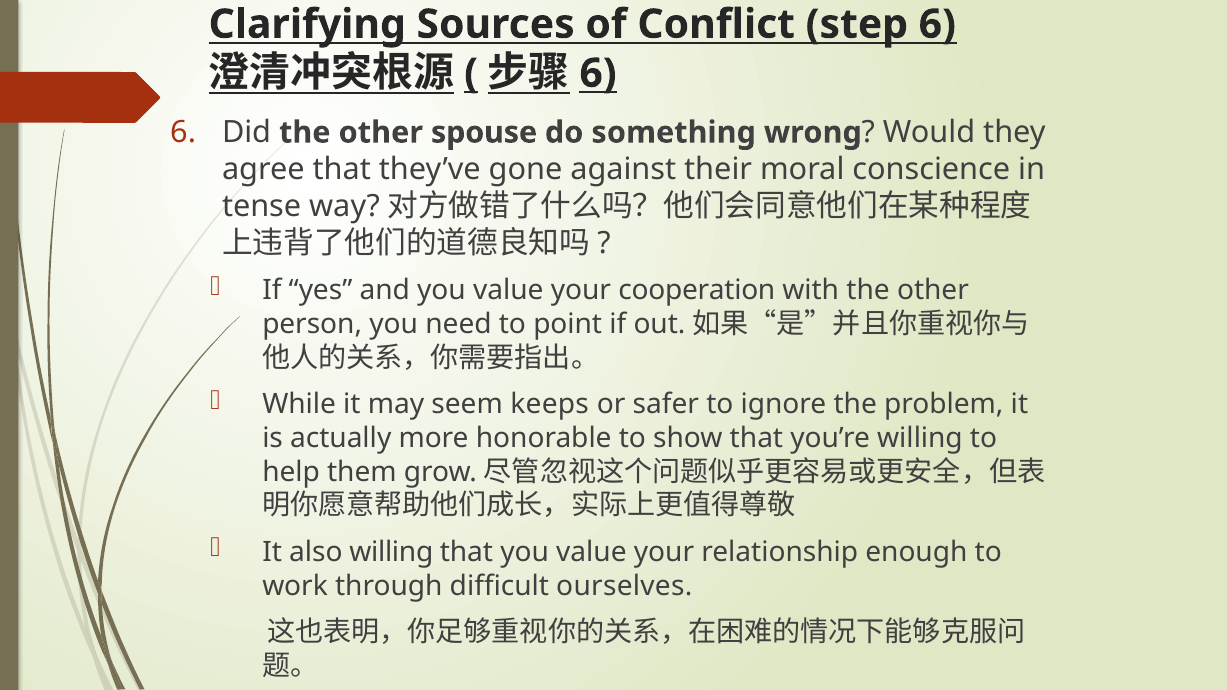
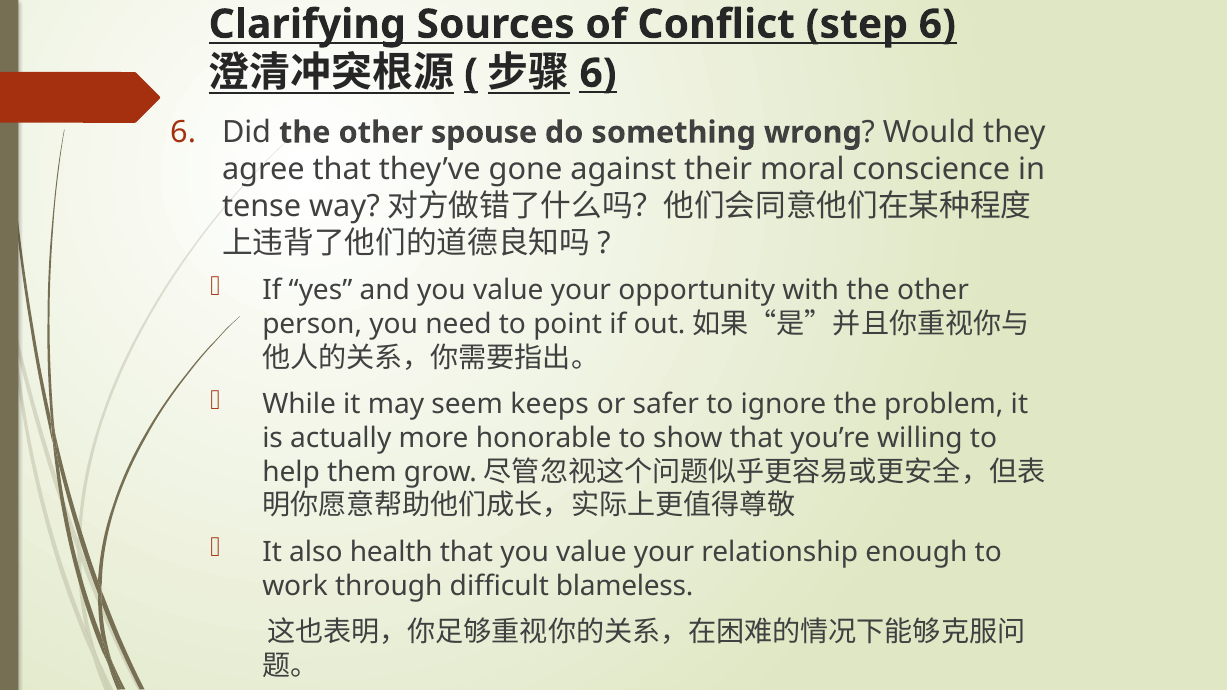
cooperation: cooperation -> opportunity (697, 291)
also willing: willing -> health (391, 552)
ourselves: ourselves -> blameless (625, 586)
